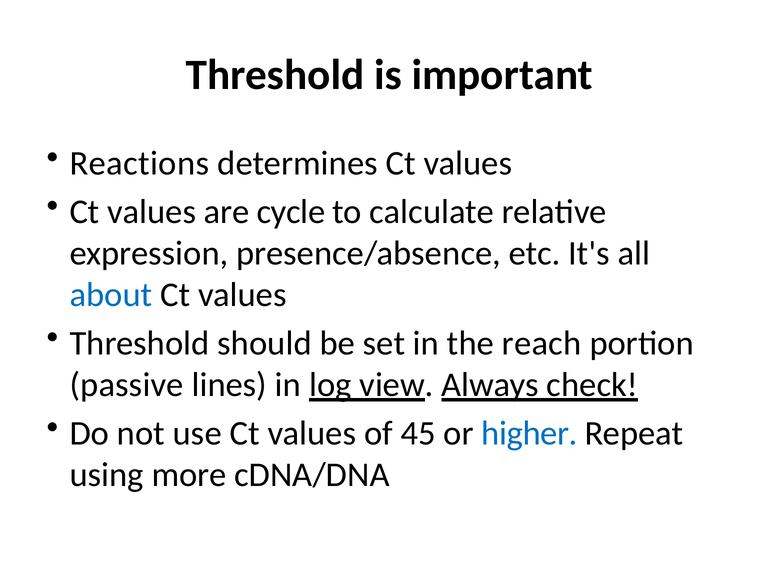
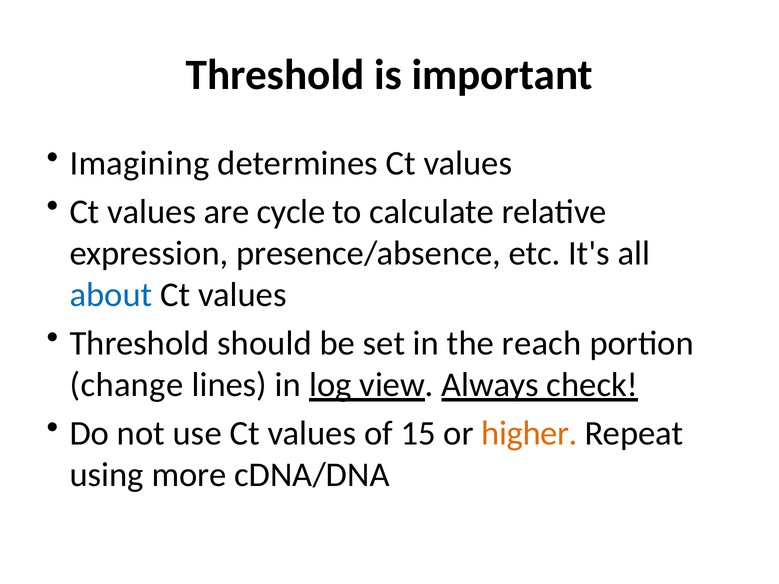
Reactions: Reactions -> Imagining (139, 163)
passive: passive -> change (127, 385)
45: 45 -> 15 (418, 434)
higher colour: blue -> orange (529, 434)
